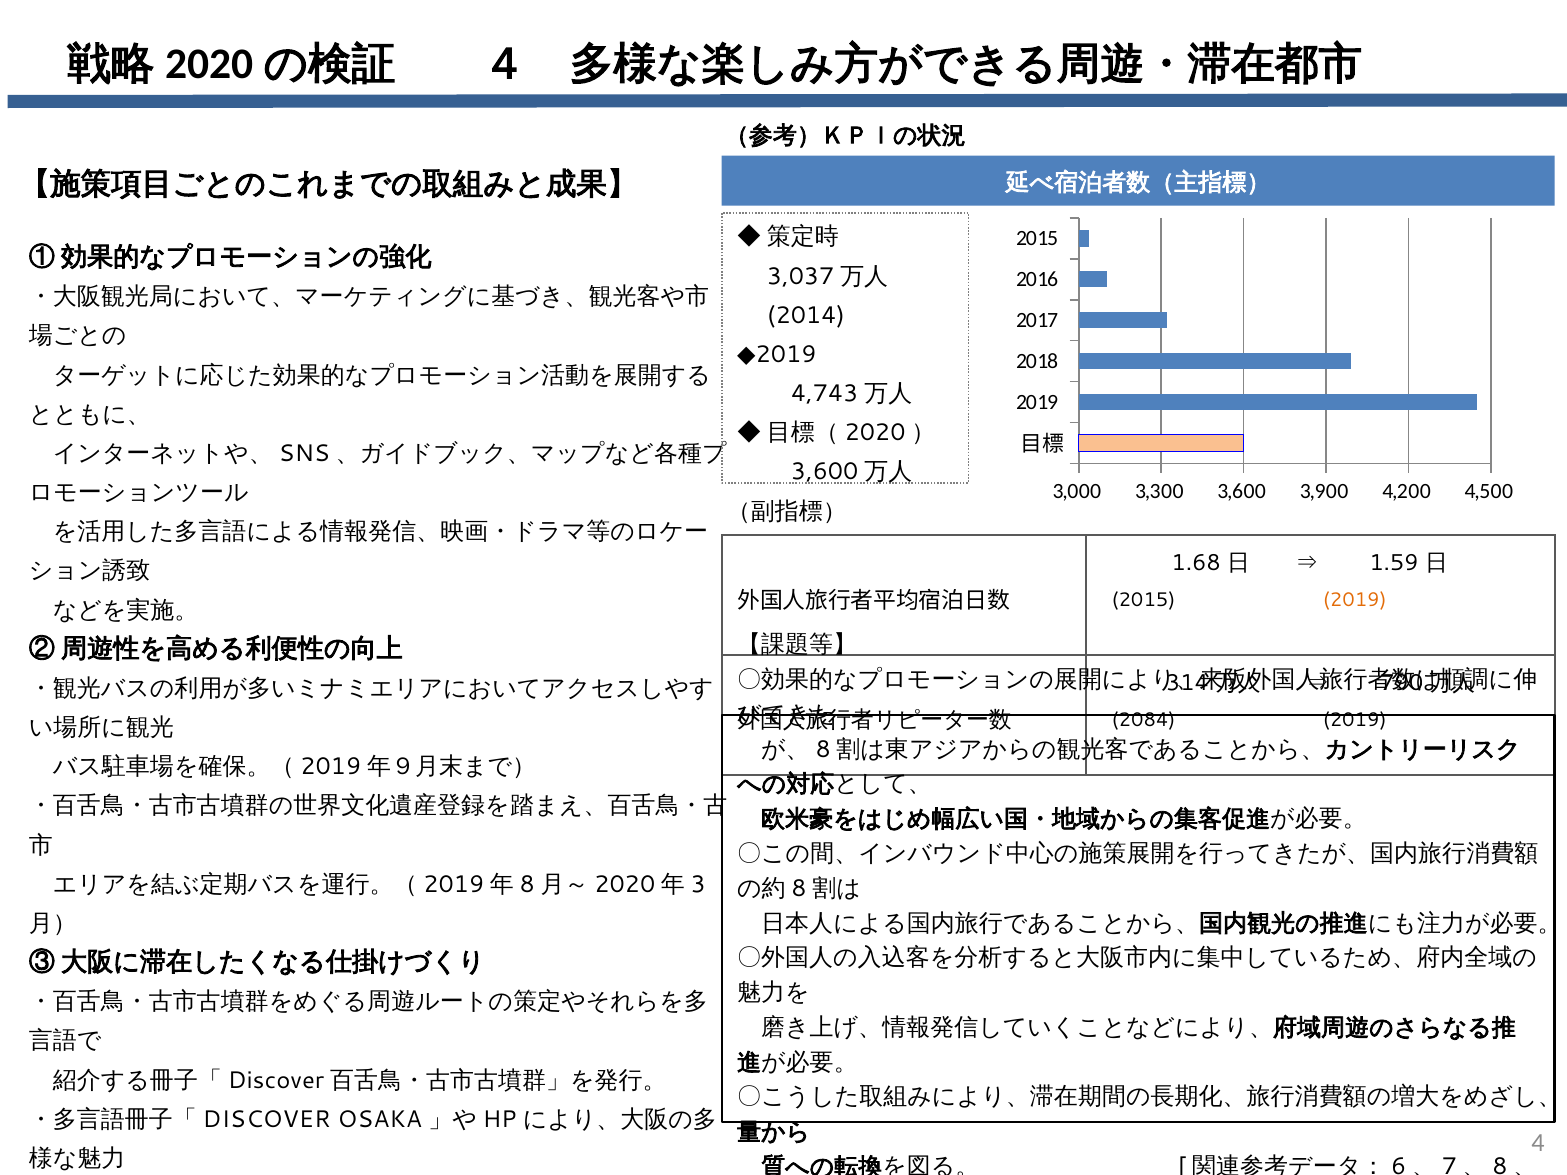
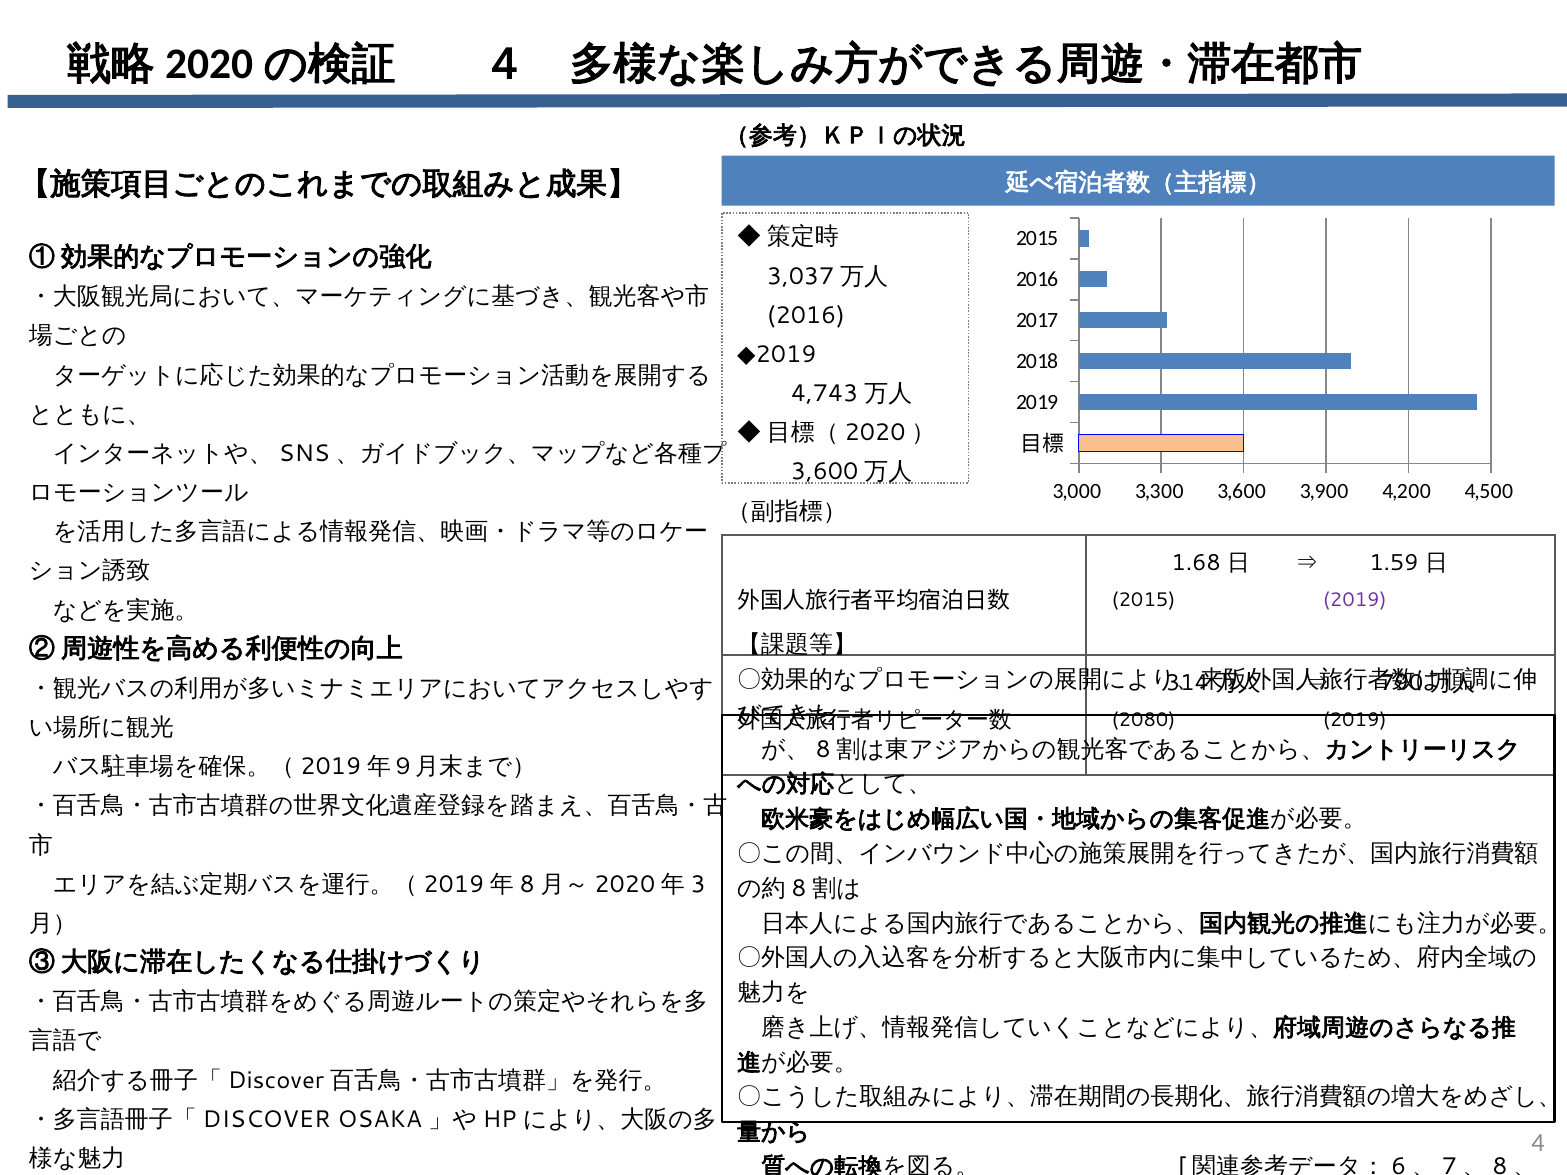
2014: 2014 -> 2016 (806, 315)
2019 colour: orange -> purple (1355, 600)
2084: 2084 -> 2080 (1144, 720)
